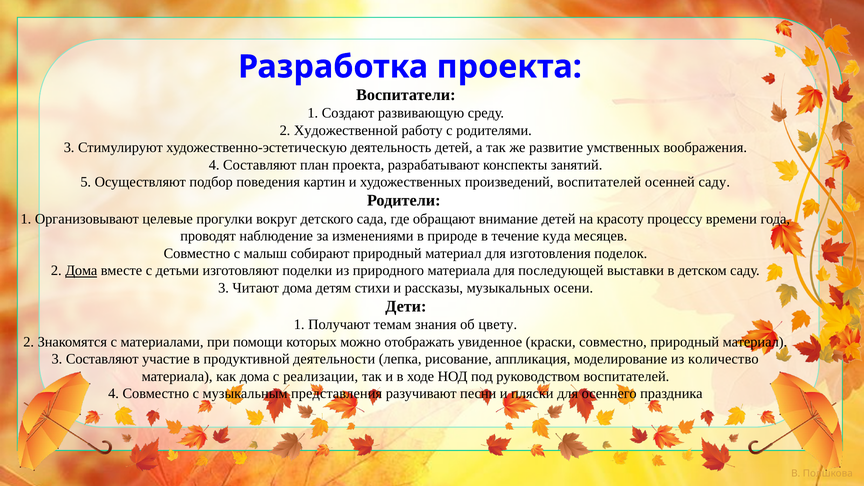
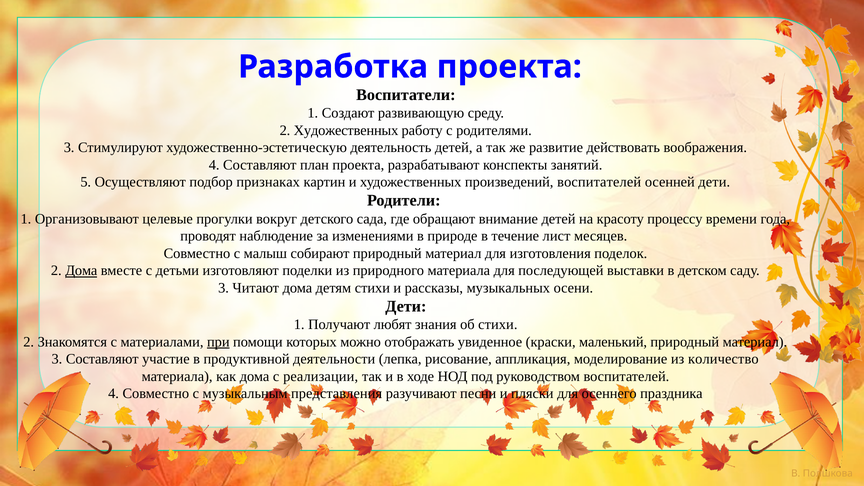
2 Художественной: Художественной -> Художественных (346, 130)
умственных: умственных -> действовать (623, 148)
поведения: поведения -> признаках (268, 182)
осенней саду: саду -> дети (714, 182)
куда: куда -> лист (557, 236)
темам: темам -> любят (393, 325)
об цвету: цвету -> стихи (498, 325)
при underline: none -> present (218, 342)
краски совместно: совместно -> маленький (613, 342)
